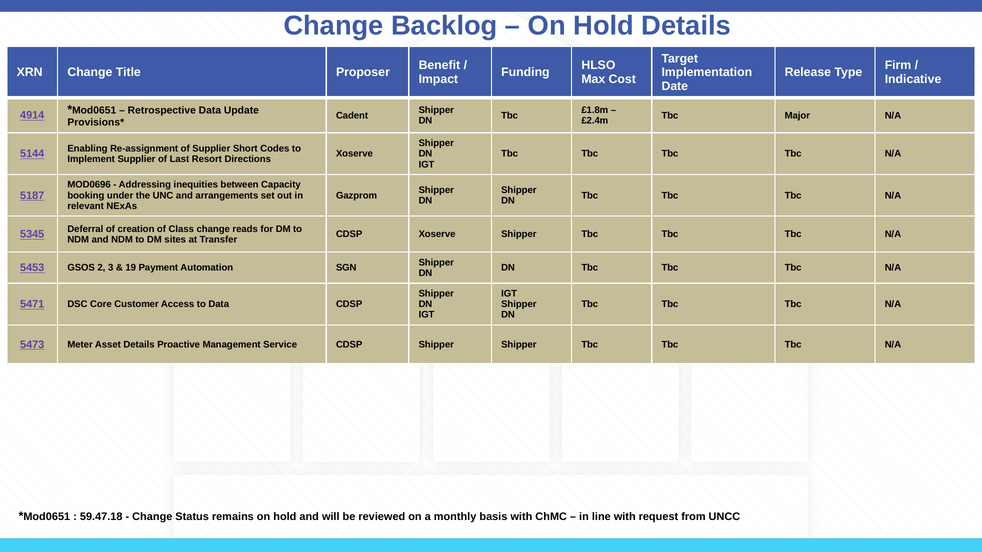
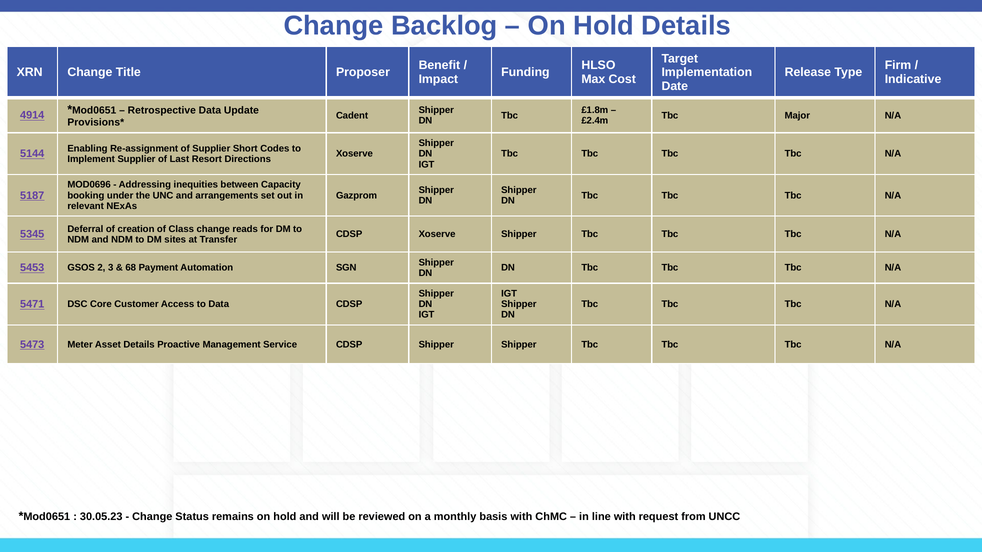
19: 19 -> 68 (131, 268)
59.47.18: 59.47.18 -> 30.05.23 (101, 517)
